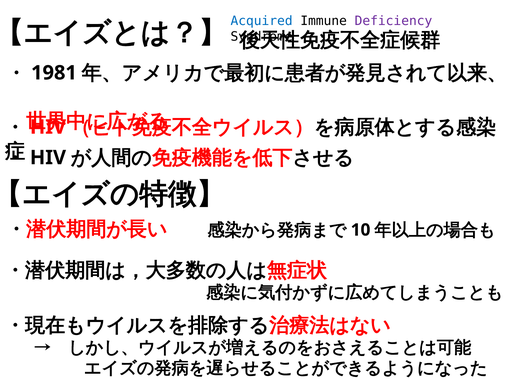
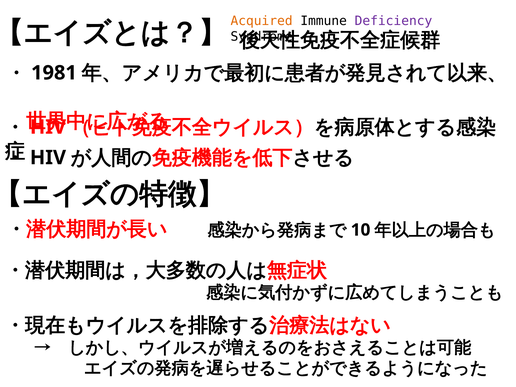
Acquired colour: blue -> orange (262, 21)
